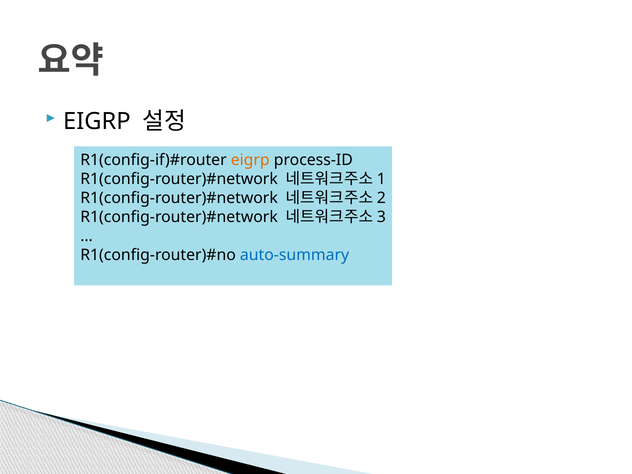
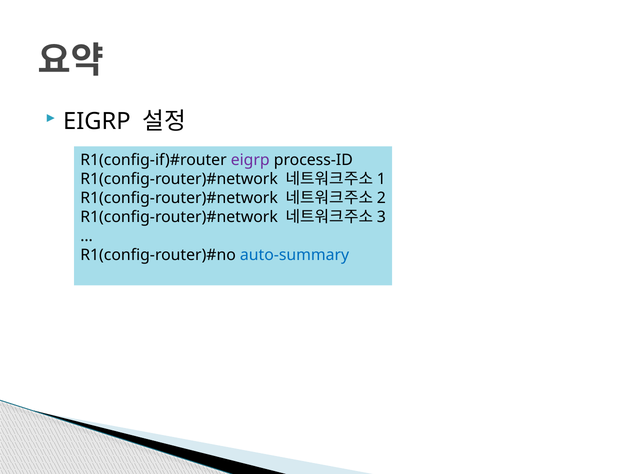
eigrp colour: orange -> purple (250, 160)
